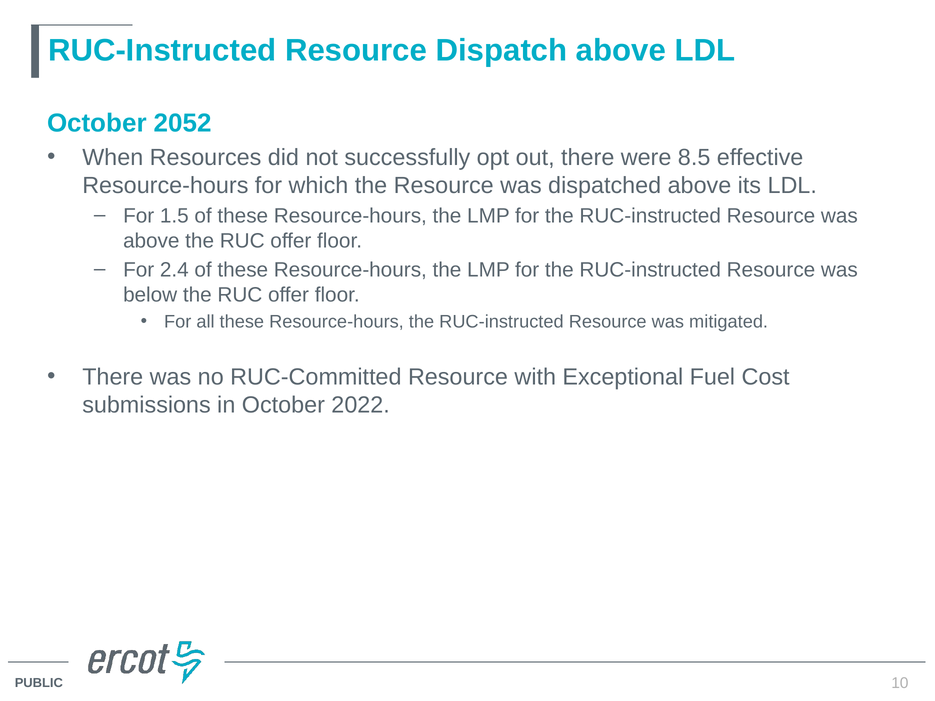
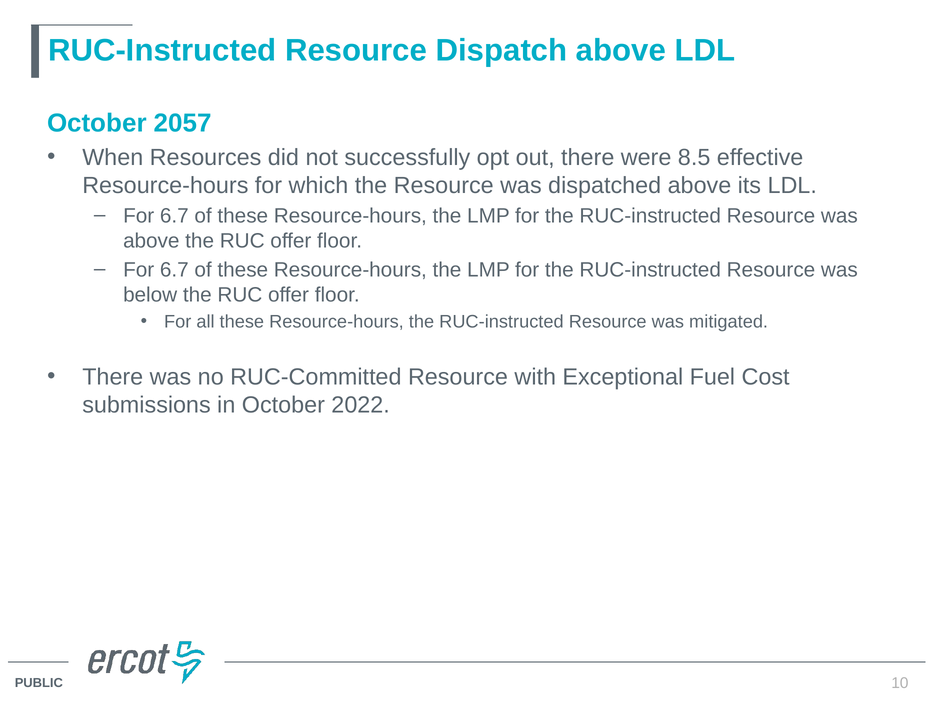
2052: 2052 -> 2057 (183, 123)
1.5: 1.5 -> 6.7 (174, 216)
2.4: 2.4 -> 6.7 (174, 270)
